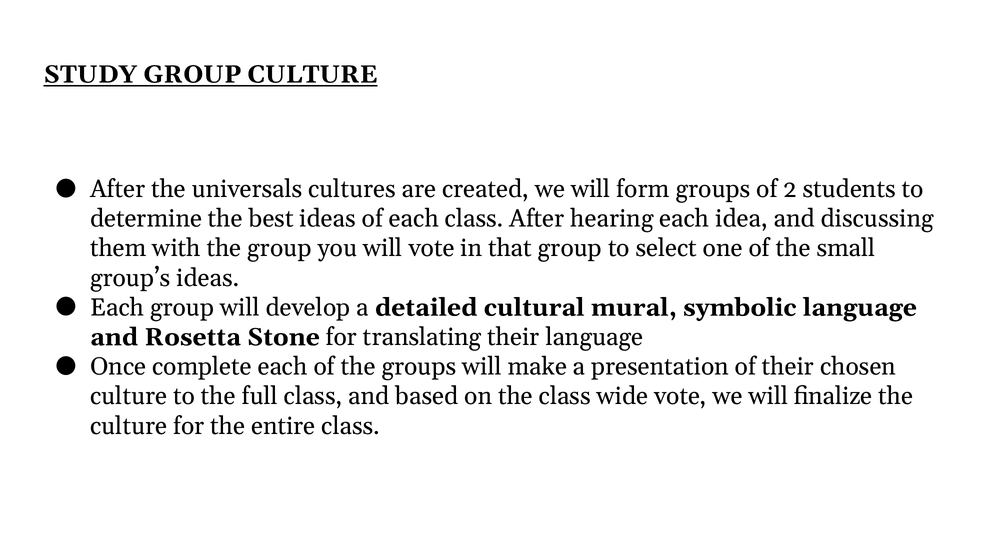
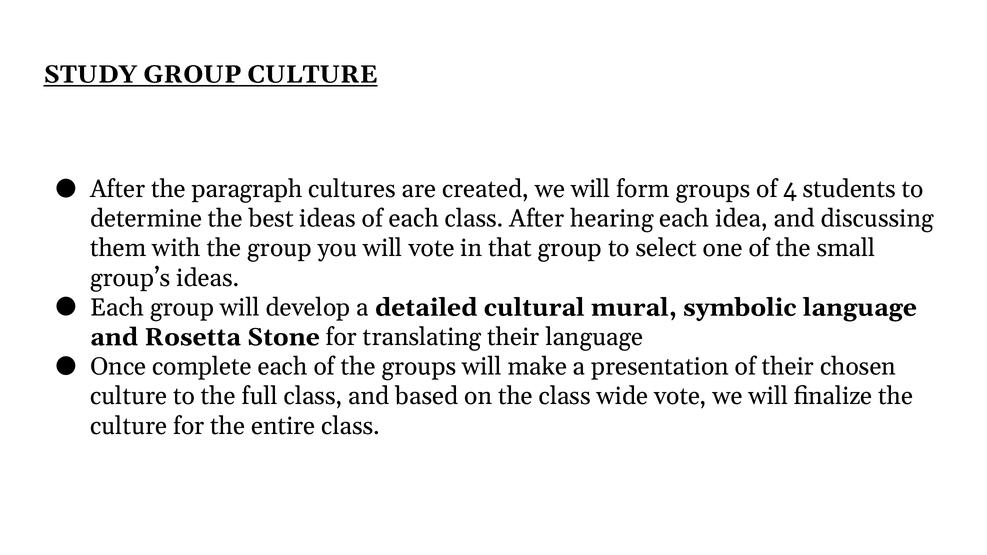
universals: universals -> paragraph (247, 189)
2: 2 -> 4 (790, 189)
